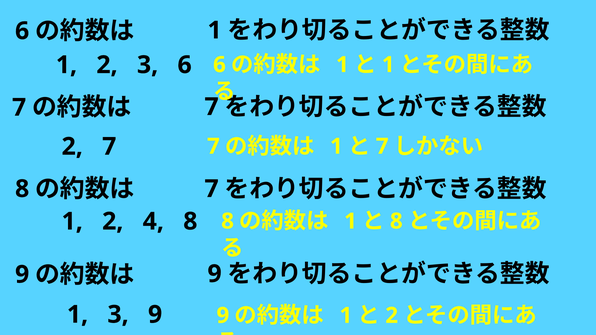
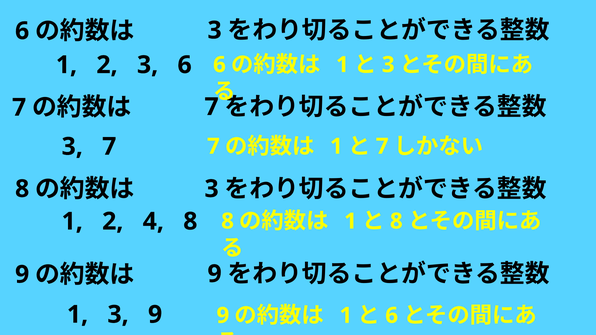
1: 1 -> 3 (215, 30)
1: 1 -> 3 (388, 65)
2: 2 -> 3 (72, 147)
7: 7 -> 3 (212, 189)
2: 2 -> 6 (392, 316)
